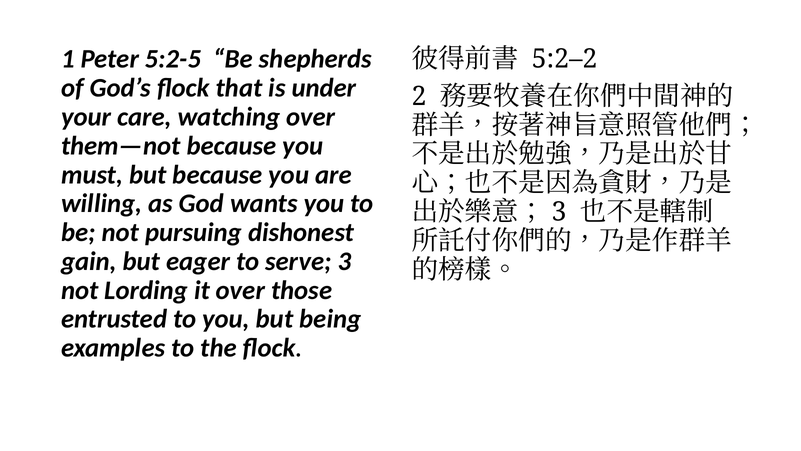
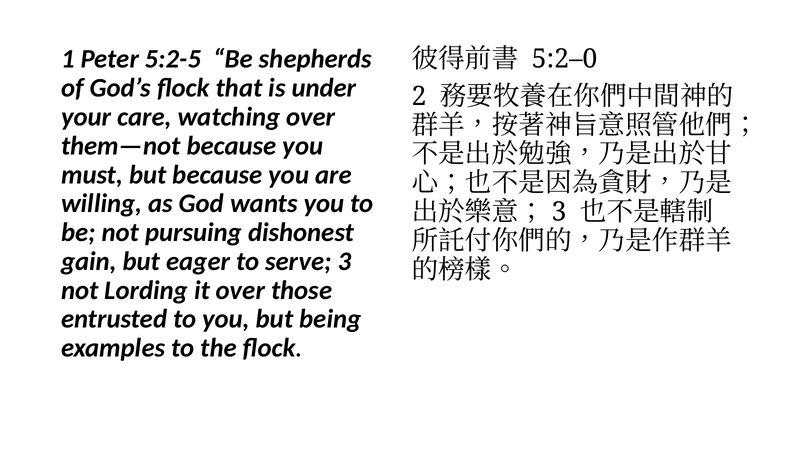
5:2–2: 5:2–2 -> 5:2–0 (565, 59)
